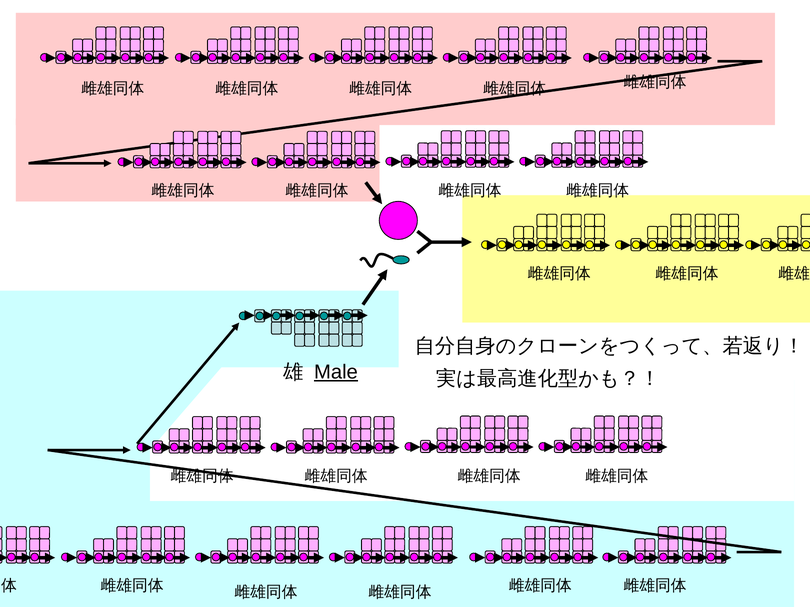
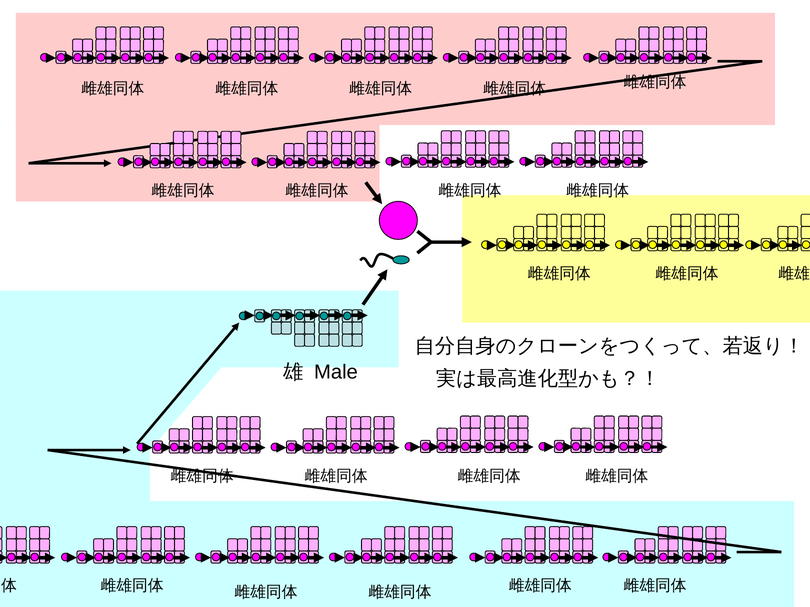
Male underline: present -> none (336, 372)
